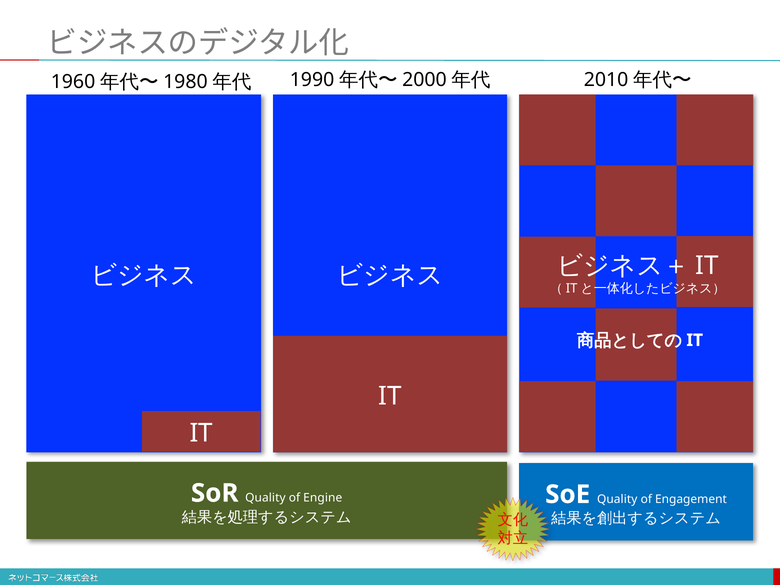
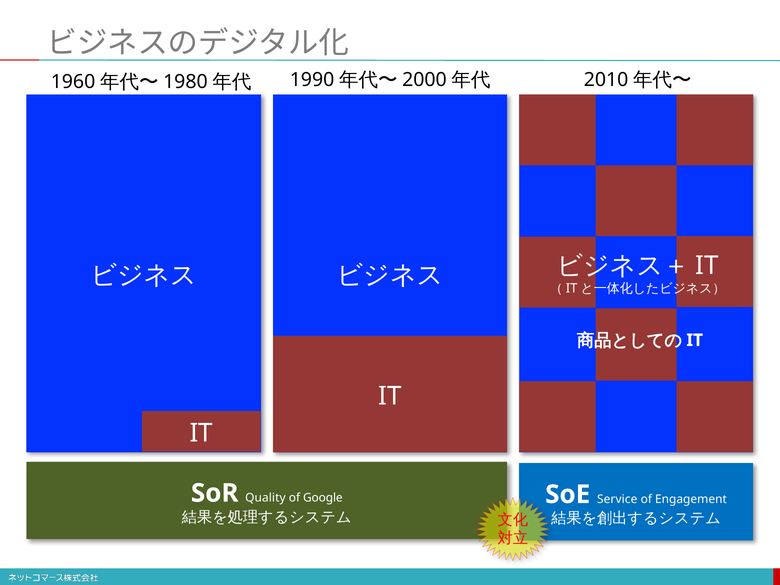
Engine: Engine -> Google (323, 498)
Quality: Quality -> Service (617, 499)
